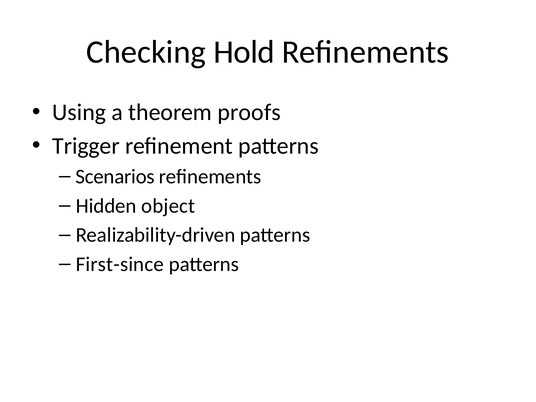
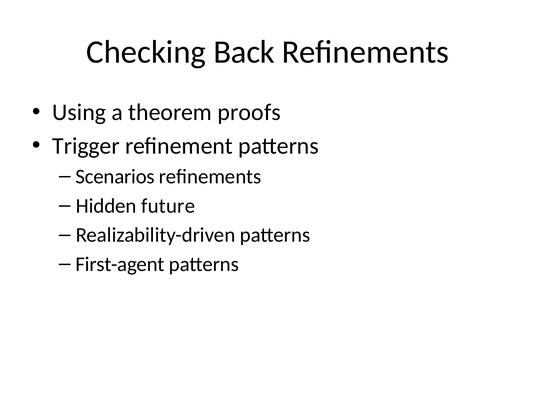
Hold: Hold -> Back (244, 52)
object: object -> future (168, 206)
First-since: First-since -> First-agent (120, 264)
